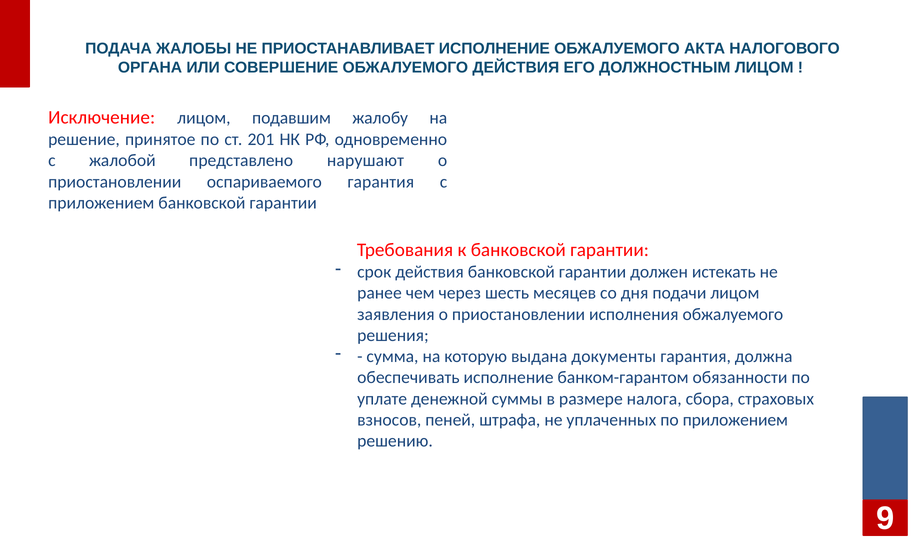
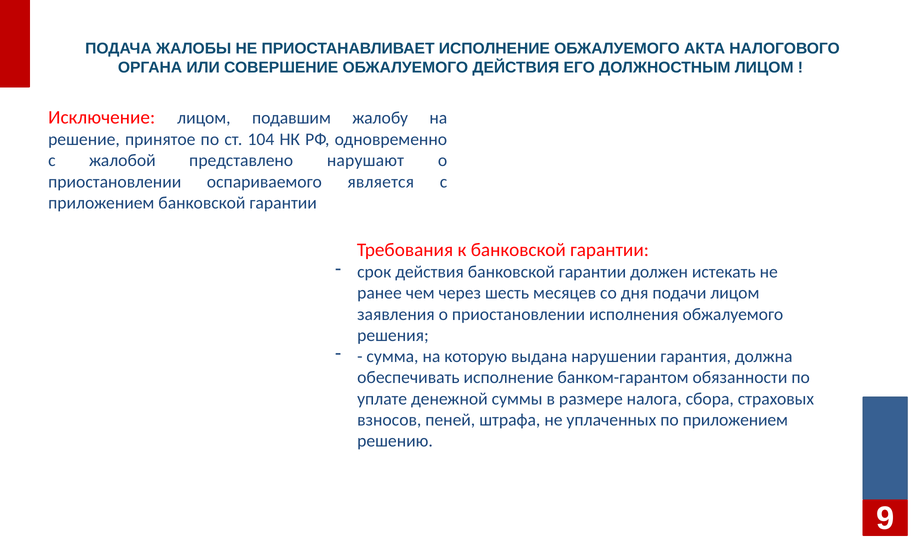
201: 201 -> 104 (261, 140)
оспариваемого гарантия: гарантия -> является (381, 182)
документы: документы -> нарушении (614, 357)
